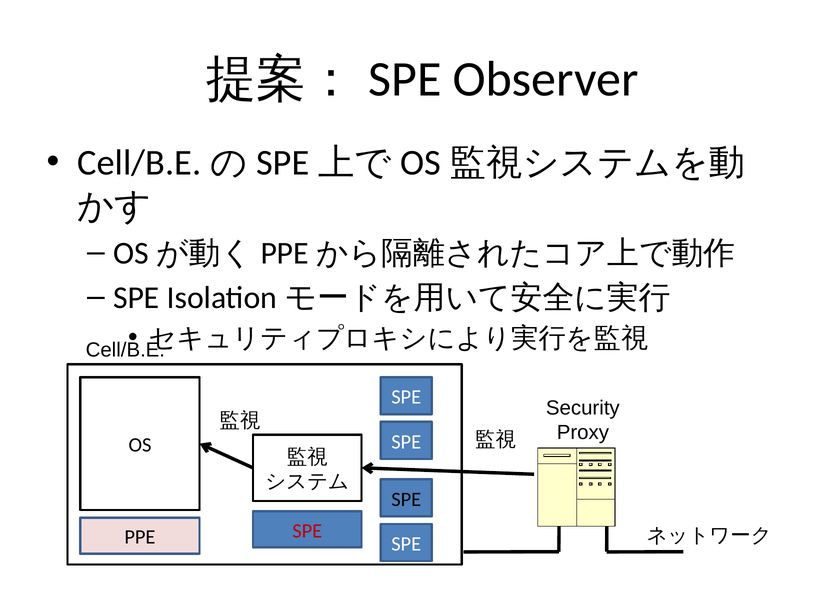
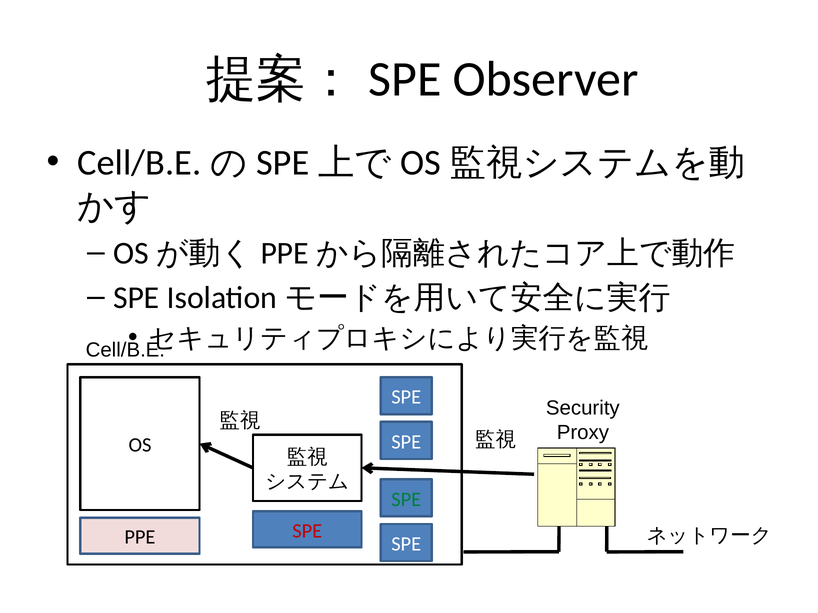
SPE colour: black -> green (406, 500)
